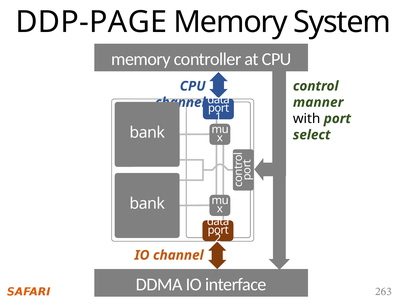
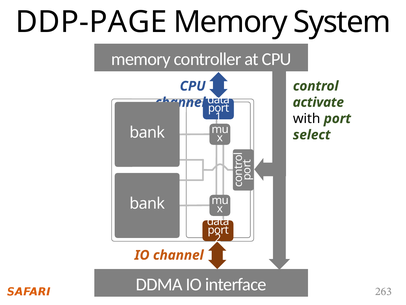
manner: manner -> activate (318, 102)
